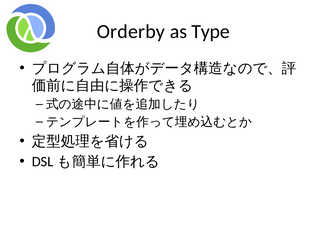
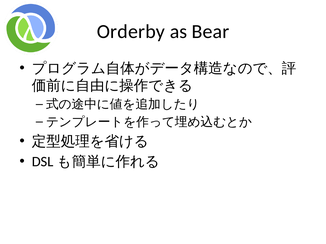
Type: Type -> Bear (210, 32)
